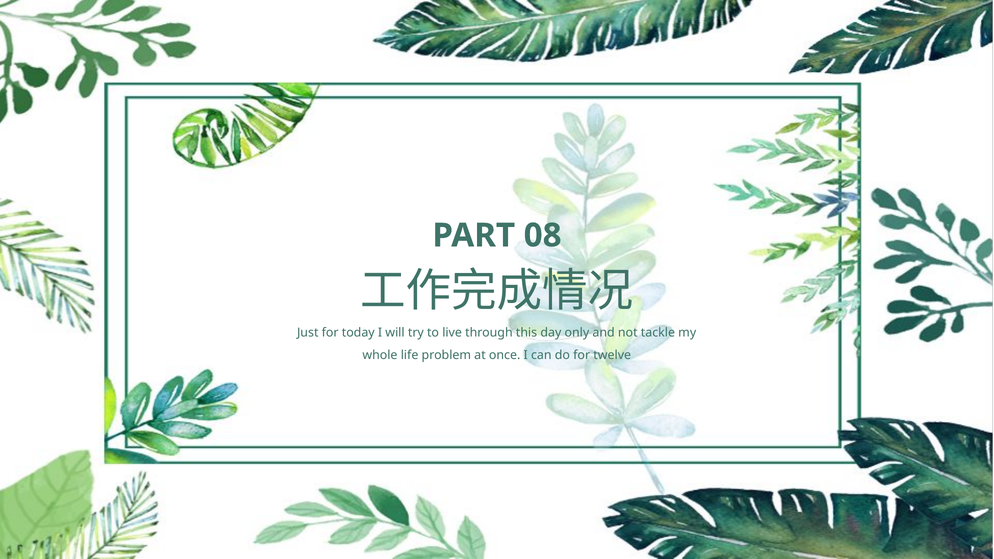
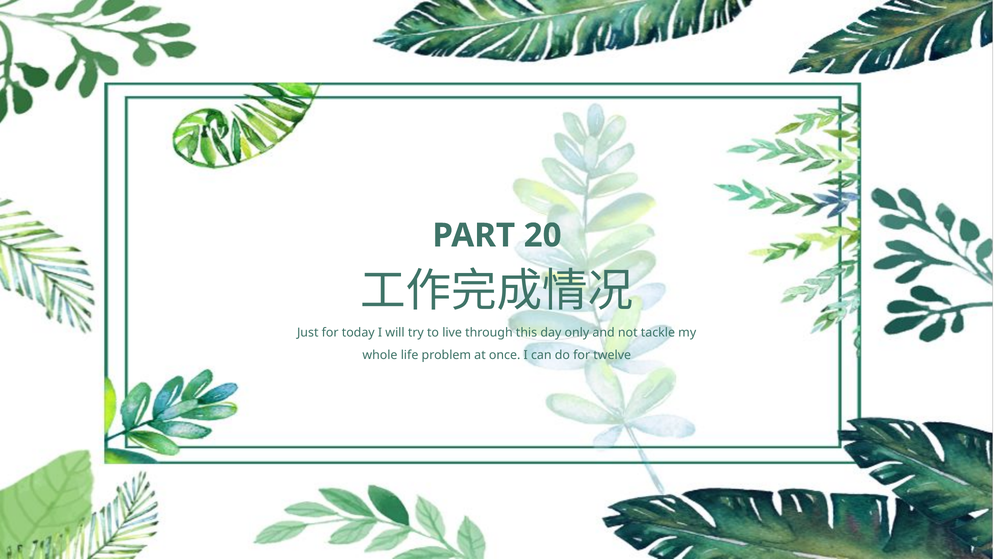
08: 08 -> 20 (543, 236)
